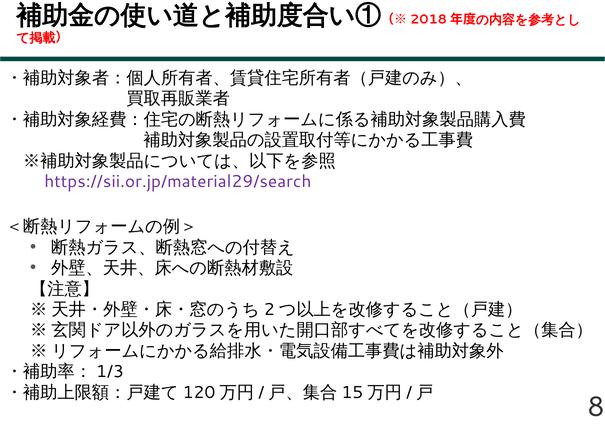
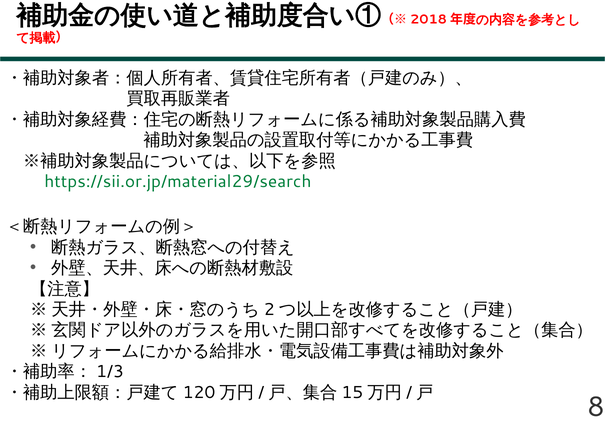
https://sii.or.jp/material29/search colour: purple -> green (178, 181)
